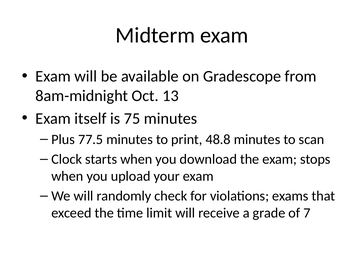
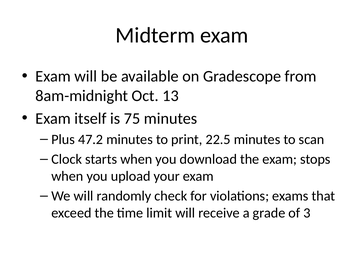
77.5: 77.5 -> 47.2 (91, 139)
48.8: 48.8 -> 22.5 (218, 139)
7: 7 -> 3 (307, 213)
